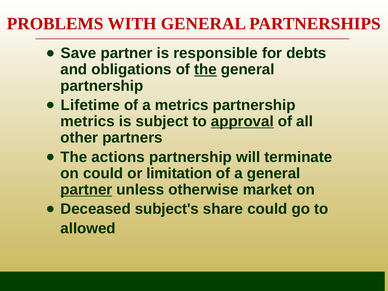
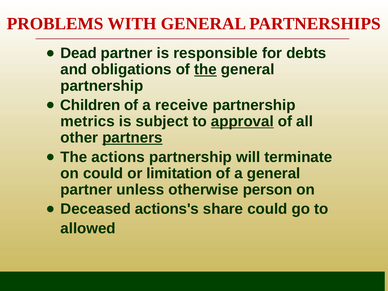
Save: Save -> Dead (79, 53)
Lifetime: Lifetime -> Children (90, 105)
a metrics: metrics -> receive (182, 105)
partners underline: none -> present (132, 138)
partner underline: present -> none (86, 190)
market: market -> person (268, 190)
subject's: subject's -> actions's (167, 209)
